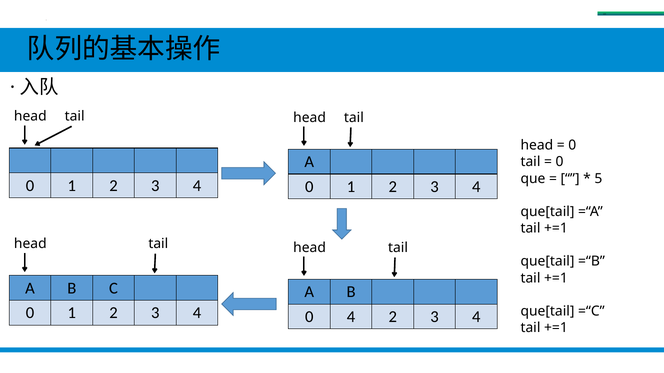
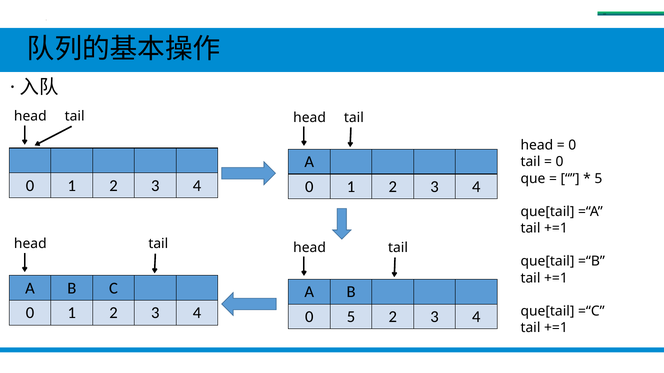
0 4: 4 -> 5 (351, 317)
